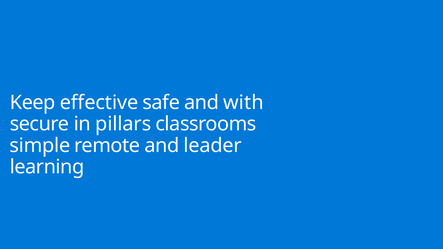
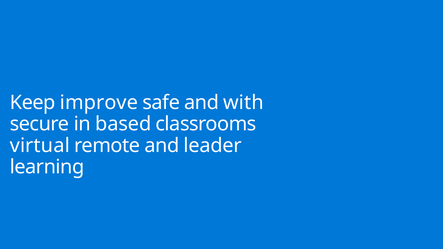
effective: effective -> improve (99, 103)
pillars: pillars -> based (123, 124)
simple: simple -> virtual (40, 146)
